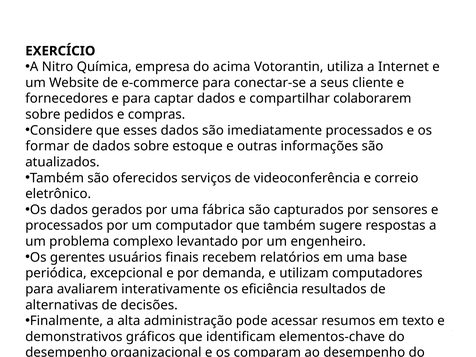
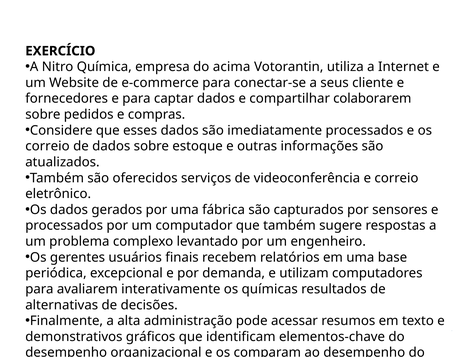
formar: formar -> correio (47, 146)
eficiência: eficiência -> químicas (270, 289)
